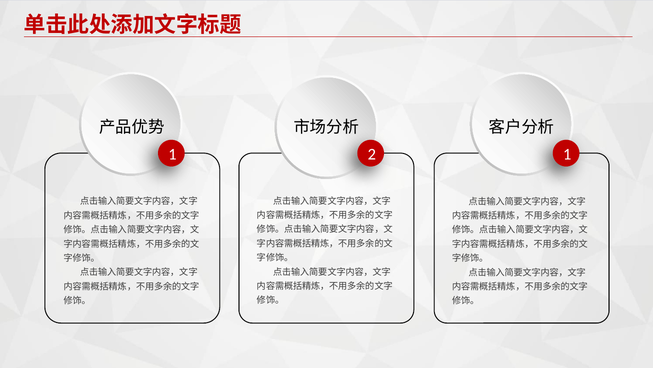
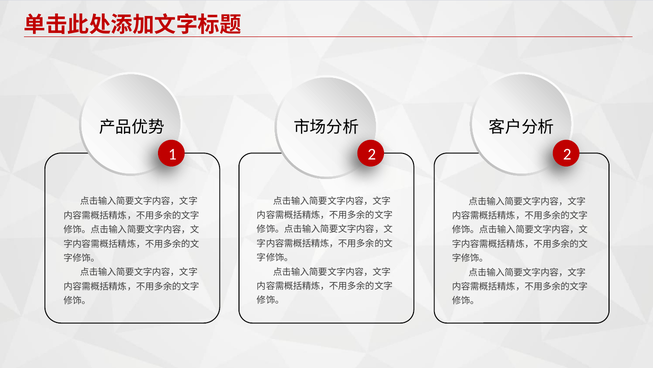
2 1: 1 -> 2 (567, 154)
